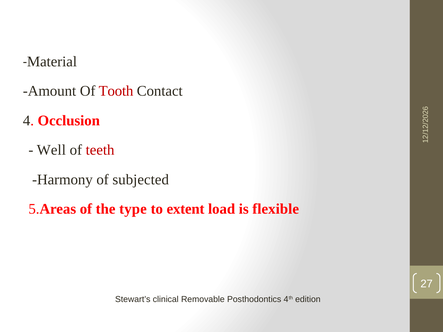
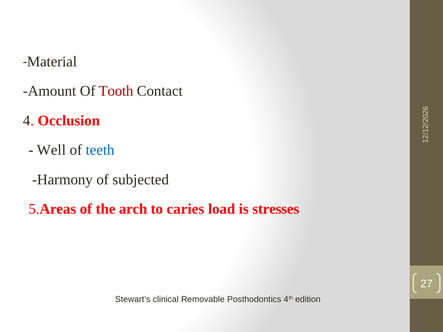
teeth colour: red -> blue (100, 150)
type: type -> arch (133, 209)
extent: extent -> caries (185, 209)
flexible: flexible -> stresses (276, 209)
